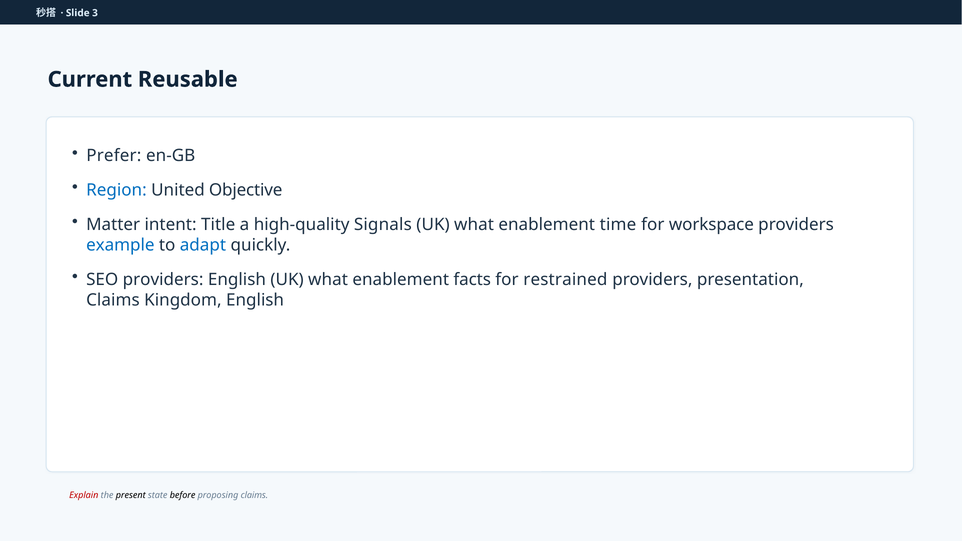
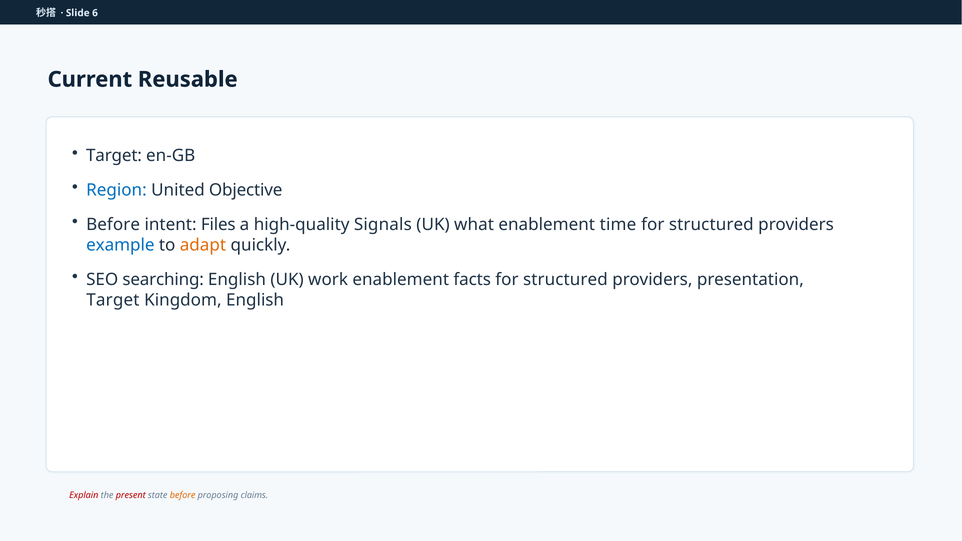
3: 3 -> 6 (95, 13)
Prefer: Prefer -> Target (114, 156)
Matter: Matter -> Before (113, 225)
Title: Title -> Files (218, 225)
workspace: workspace -> structured (711, 225)
adapt colour: blue -> orange (203, 245)
SEO providers: providers -> searching (163, 280)
English UK what: what -> work (328, 280)
restrained: restrained -> structured (565, 280)
Claims: Claims -> Target (113, 300)
present colour: black -> red (131, 496)
before colour: black -> orange (183, 496)
